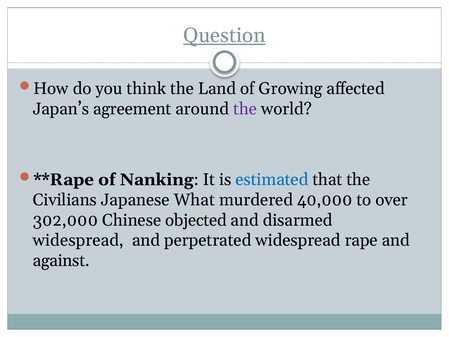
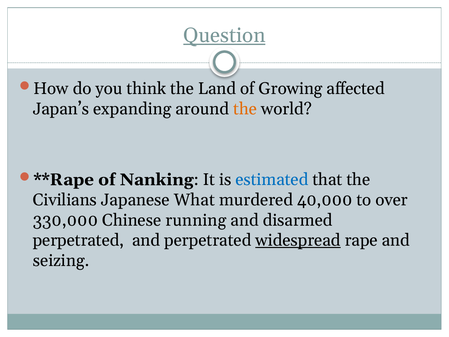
agreement: agreement -> expanding (132, 109)
the colour: purple -> orange (245, 109)
302,000: 302,000 -> 330,000 (65, 220)
objected: objected -> running (196, 220)
widespread: widespread -> perpetrated (78, 240)
widespread underline: none -> present (298, 240)
against: against -> seizing (61, 260)
